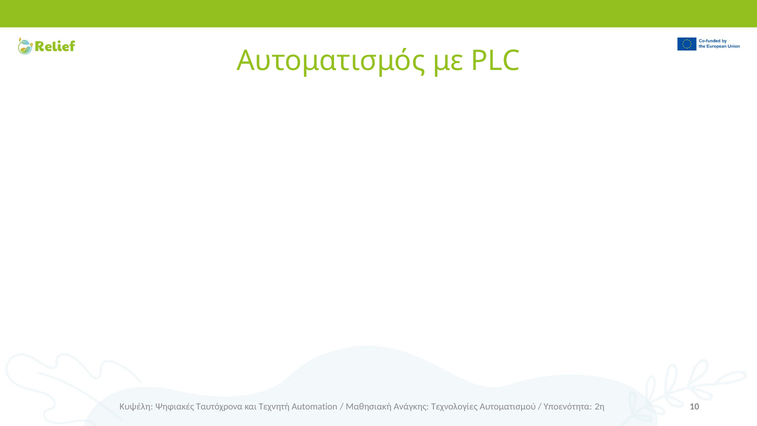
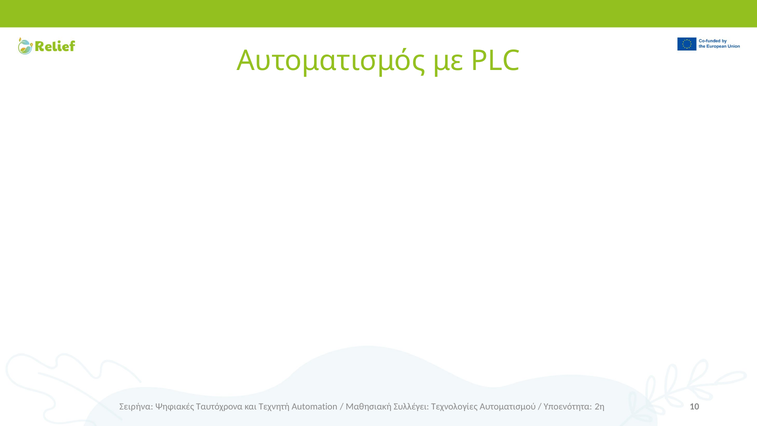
Κυψέλη: Κυψέλη -> Σειρήνα (136, 407)
Ανάγκης: Ανάγκης -> Συλλέγει (411, 407)
